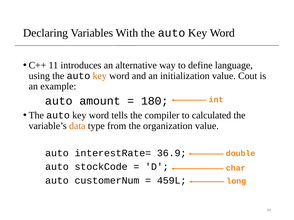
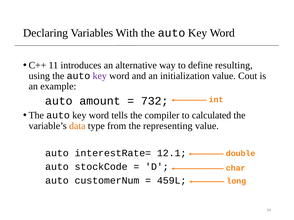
language: language -> resulting (234, 65)
key colour: orange -> purple (100, 76)
180: 180 -> 732 (155, 101)
organization: organization -> representing (168, 126)
36.9: 36.9 -> 12.1 (172, 153)
